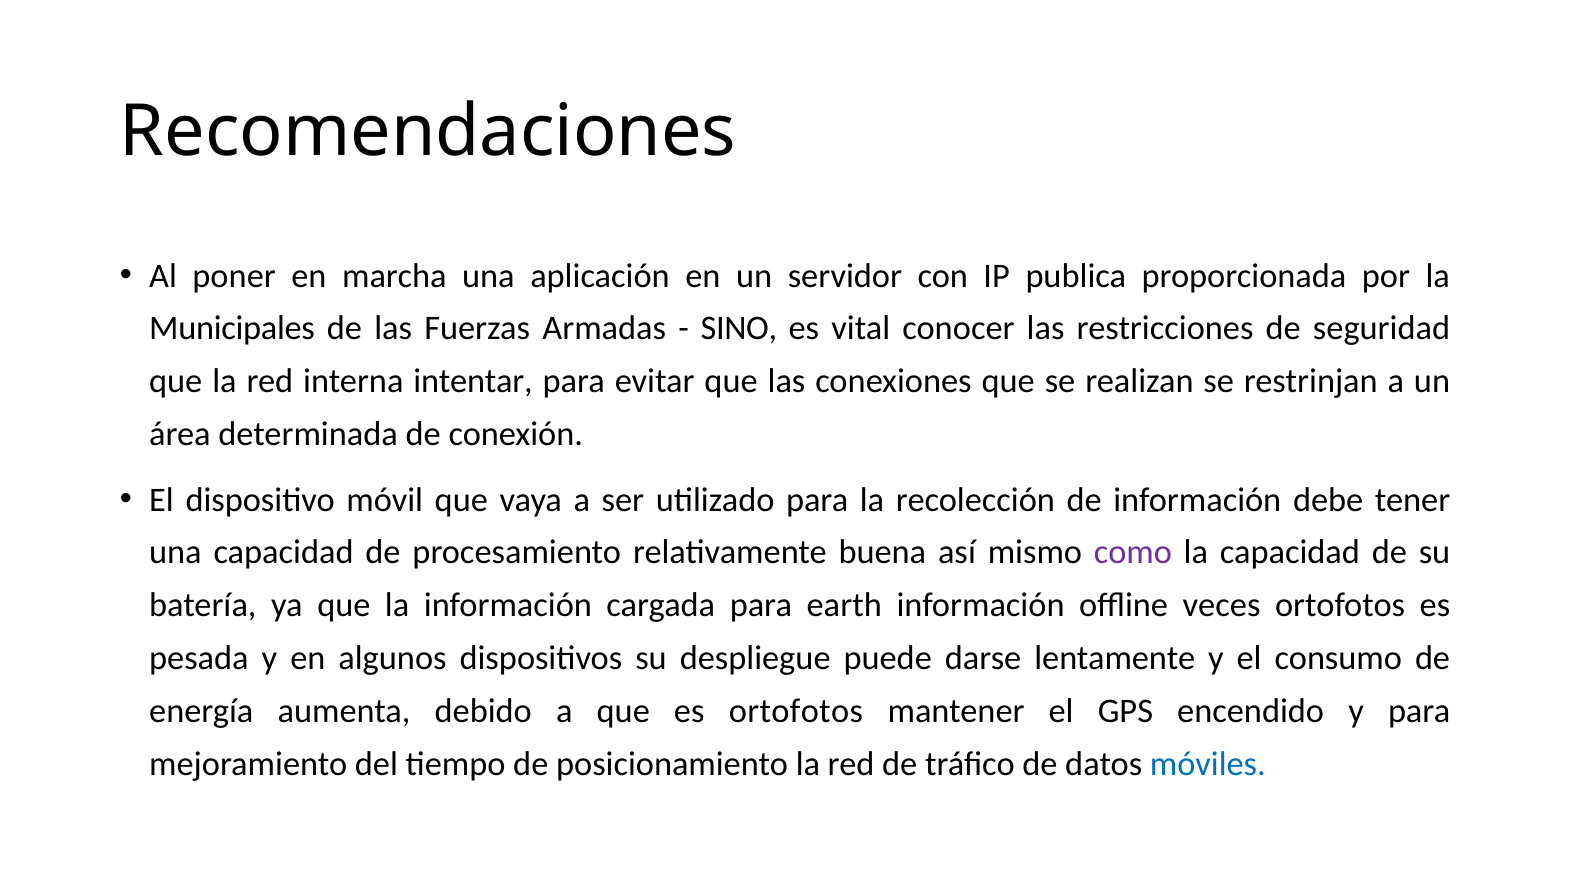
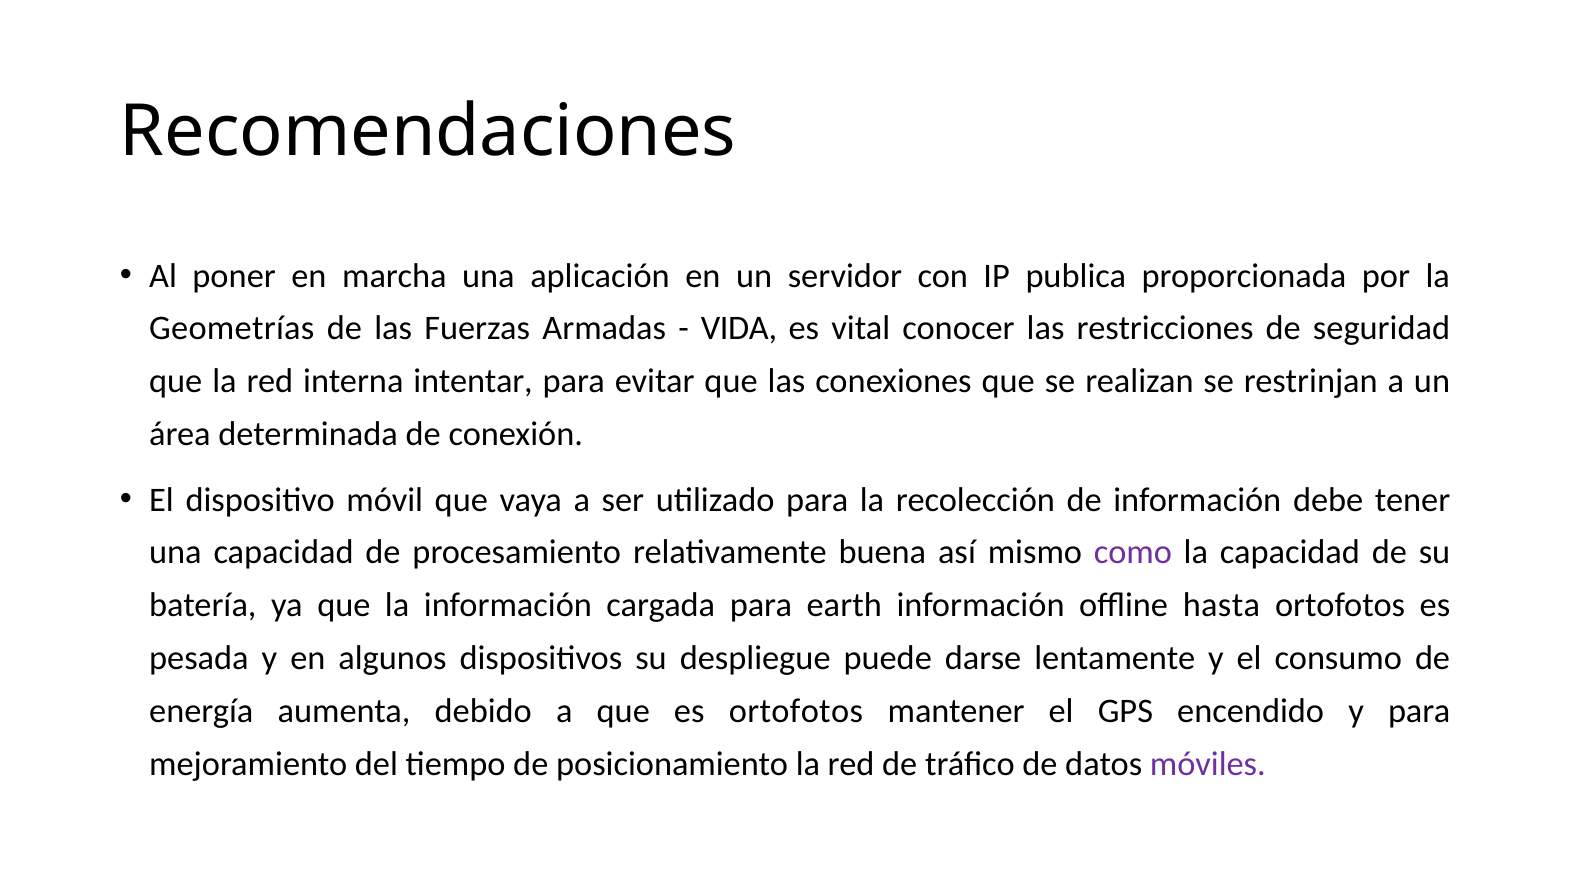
Municipales: Municipales -> Geometrías (232, 328)
SINO: SINO -> VIDA (739, 328)
veces: veces -> hasta (1221, 605)
móviles colour: blue -> purple (1208, 763)
